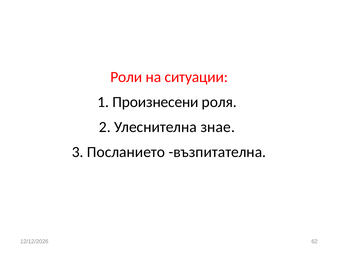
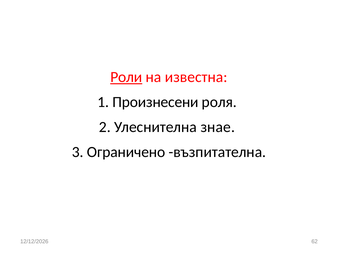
Роли underline: none -> present (126, 77)
ситуации: ситуации -> известна (196, 77)
Посланието: Посланието -> Ограничено (126, 152)
